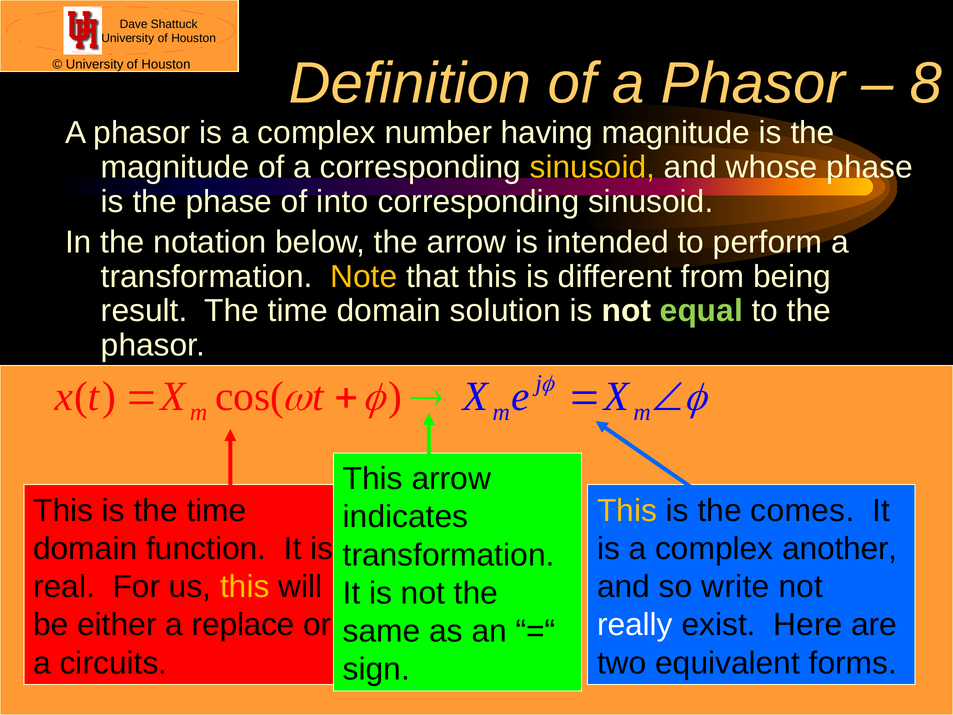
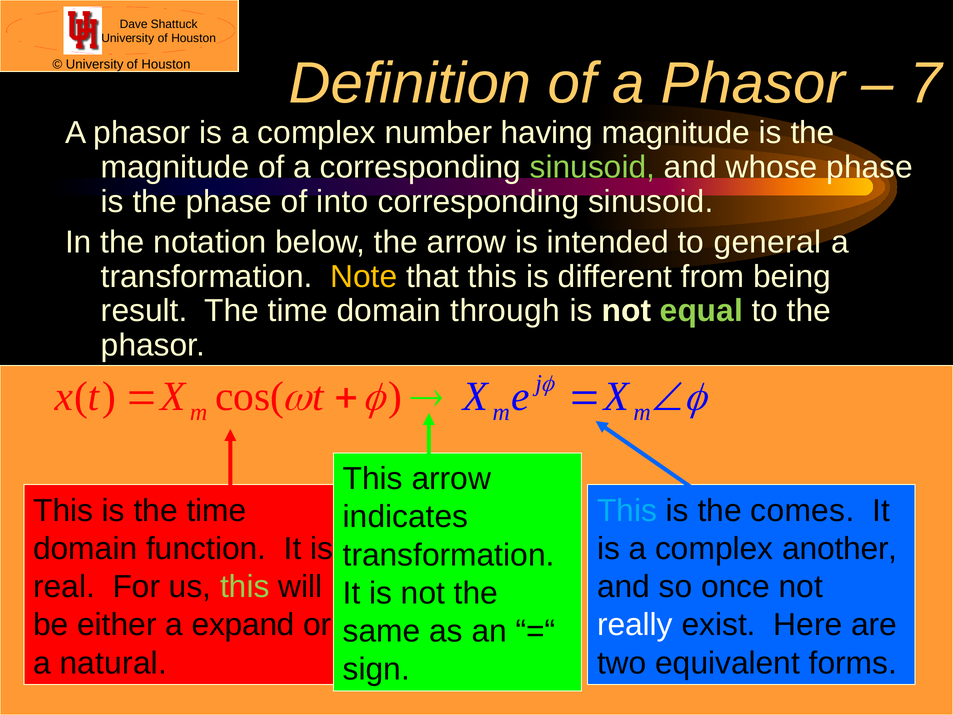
8: 8 -> 7 (926, 83)
sinusoid colour: yellow -> light green (593, 167)
perform: perform -> general (767, 242)
solution: solution -> through (505, 311)
This colour: yellow -> light blue (627, 510)
this colour: yellow -> light green (245, 587)
write: write -> once (736, 587)
replace: replace -> expand (243, 625)
circuits: circuits -> natural (113, 663)
